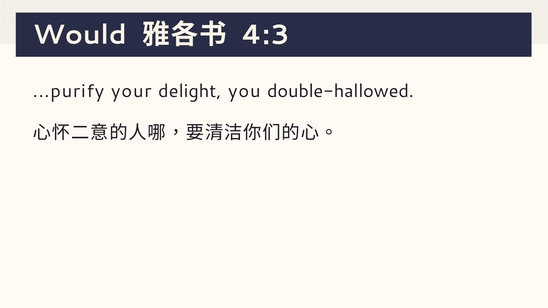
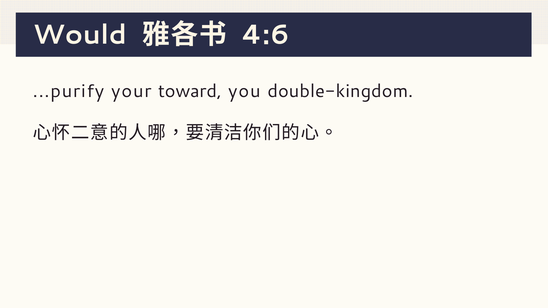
4:3: 4:3 -> 4:6 (266, 35)
delight: delight -> toward (190, 91)
double-hallowed: double-hallowed -> double-kingdom (340, 91)
